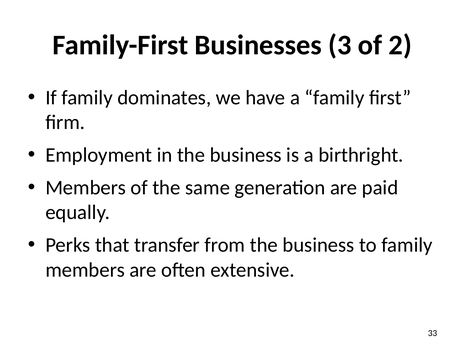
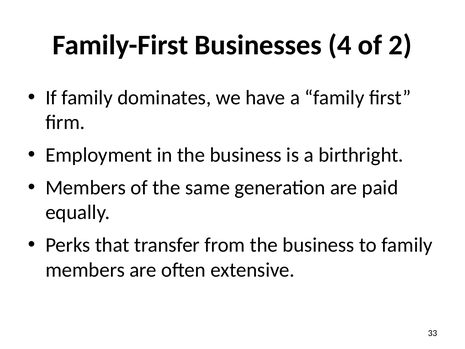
3: 3 -> 4 (340, 45)
